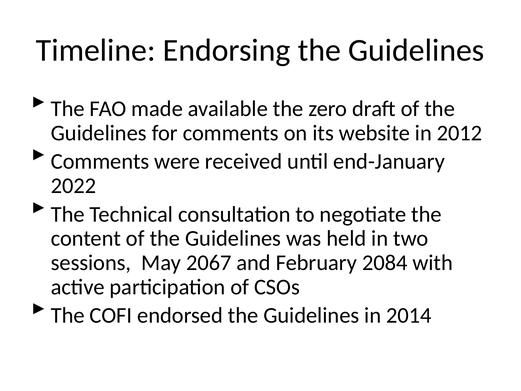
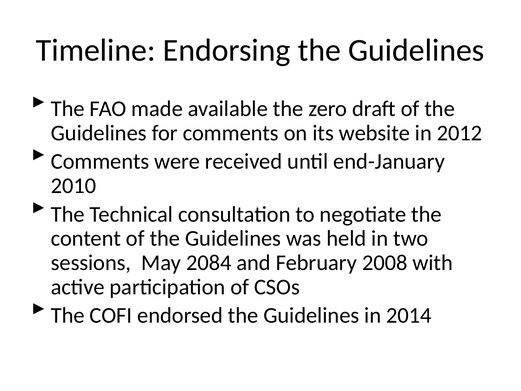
2022: 2022 -> 2010 (73, 186)
2067: 2067 -> 2084 (209, 263)
2084: 2084 -> 2008 (385, 263)
